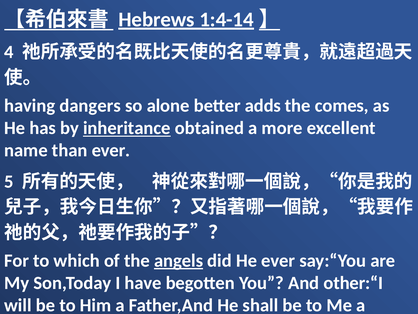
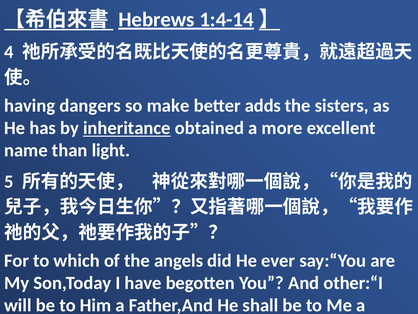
alone: alone -> make (168, 106)
comes: comes -> sisters (342, 106)
than ever: ever -> light (111, 150)
angels underline: present -> none (179, 260)
